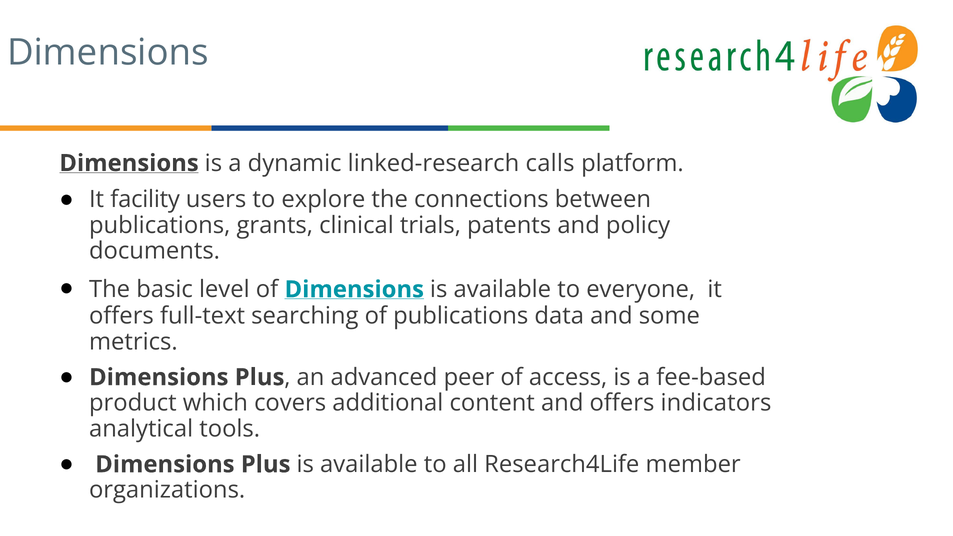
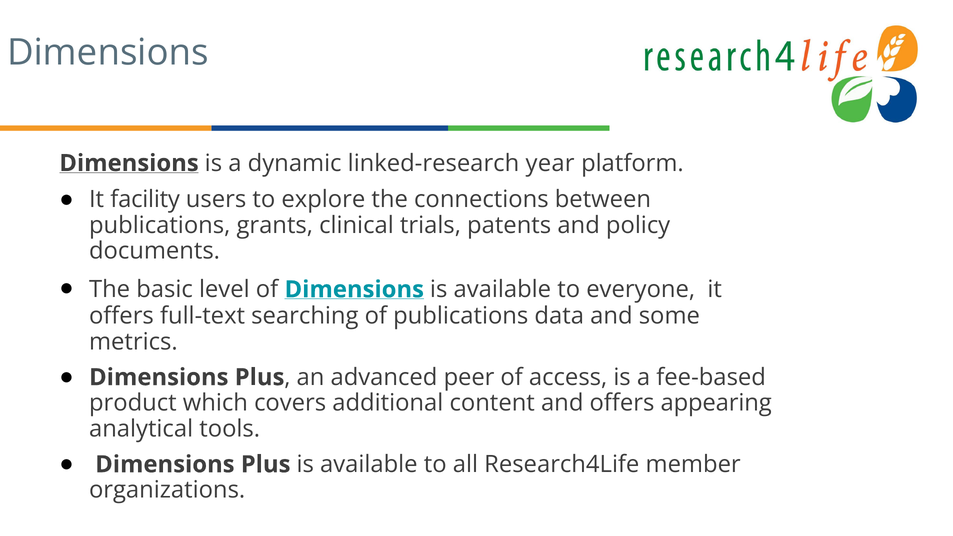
calls: calls -> year (550, 163)
indicators: indicators -> appearing (716, 403)
